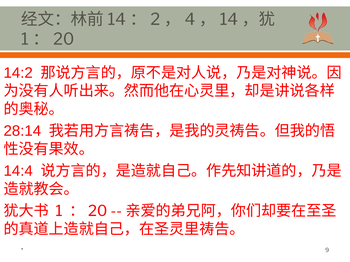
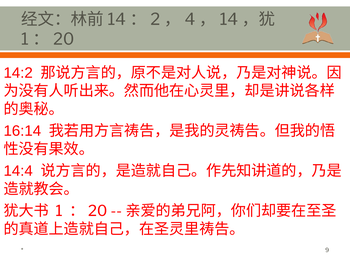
28:14: 28:14 -> 16:14 (22, 131)
